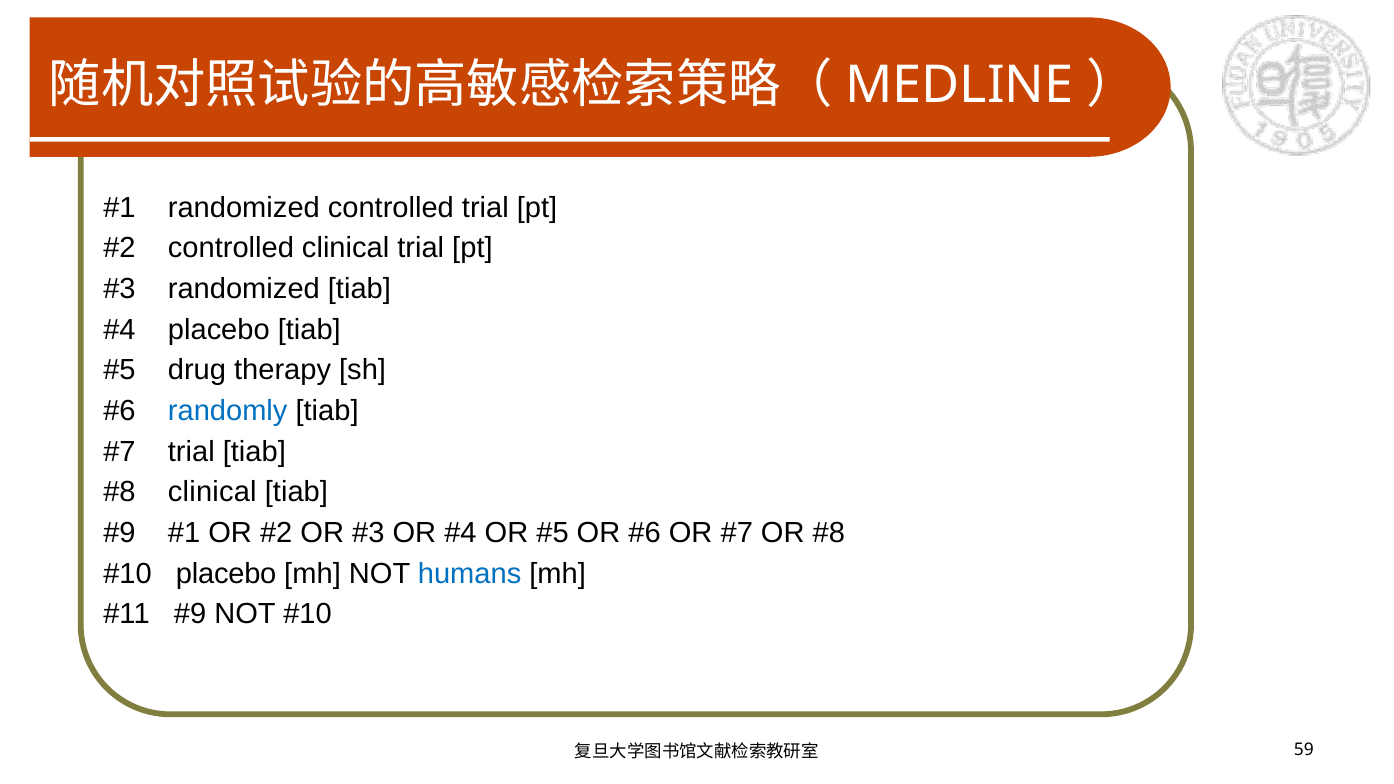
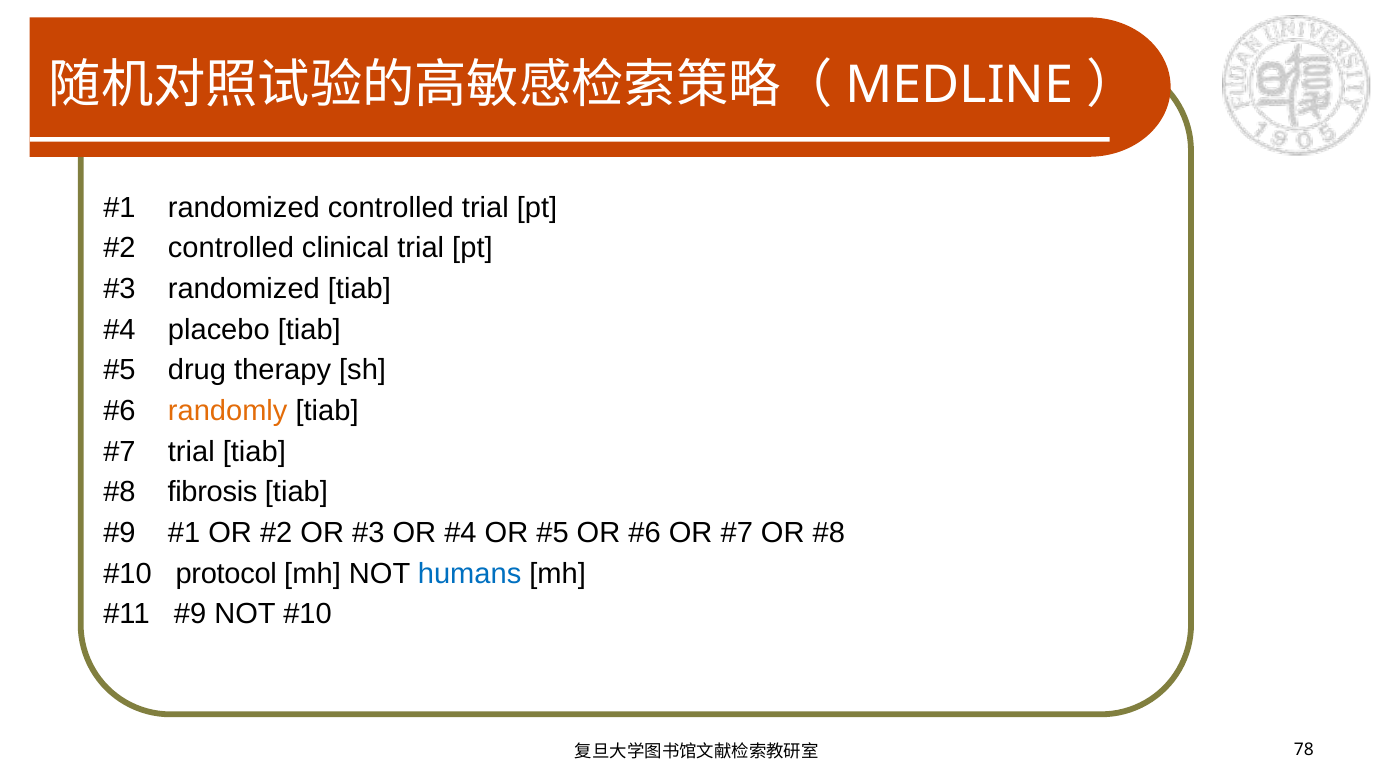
randomly colour: blue -> orange (228, 411)
clinical: clinical -> fibrosis (213, 492)
placebo: placebo -> protocol (226, 574)
59: 59 -> 78 (1304, 749)
